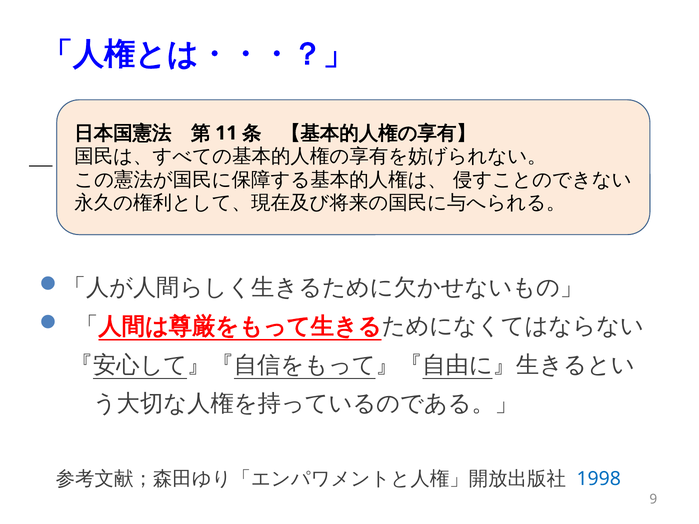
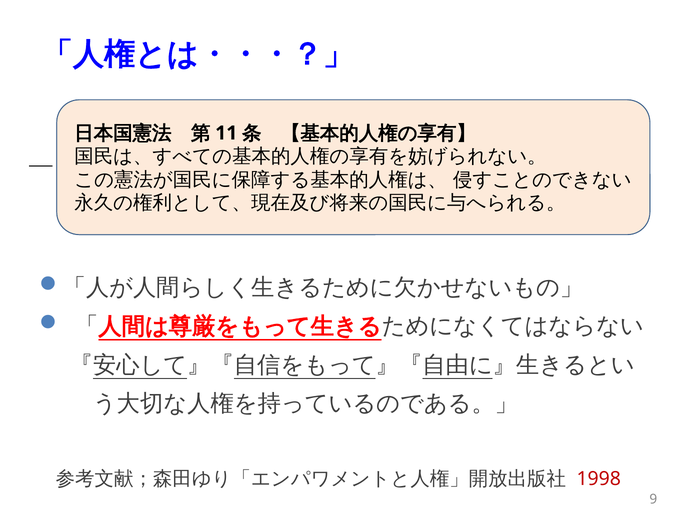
1998 colour: blue -> red (599, 479)
